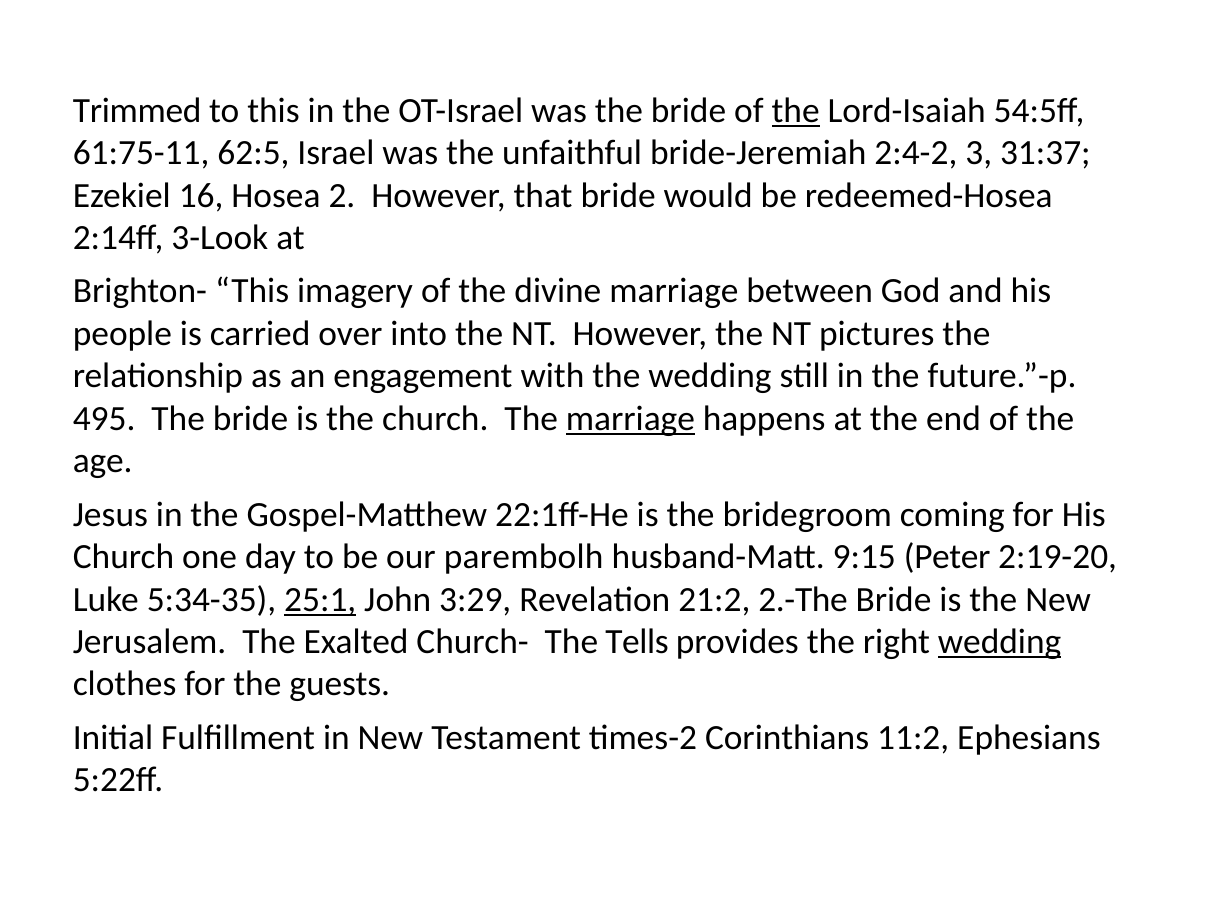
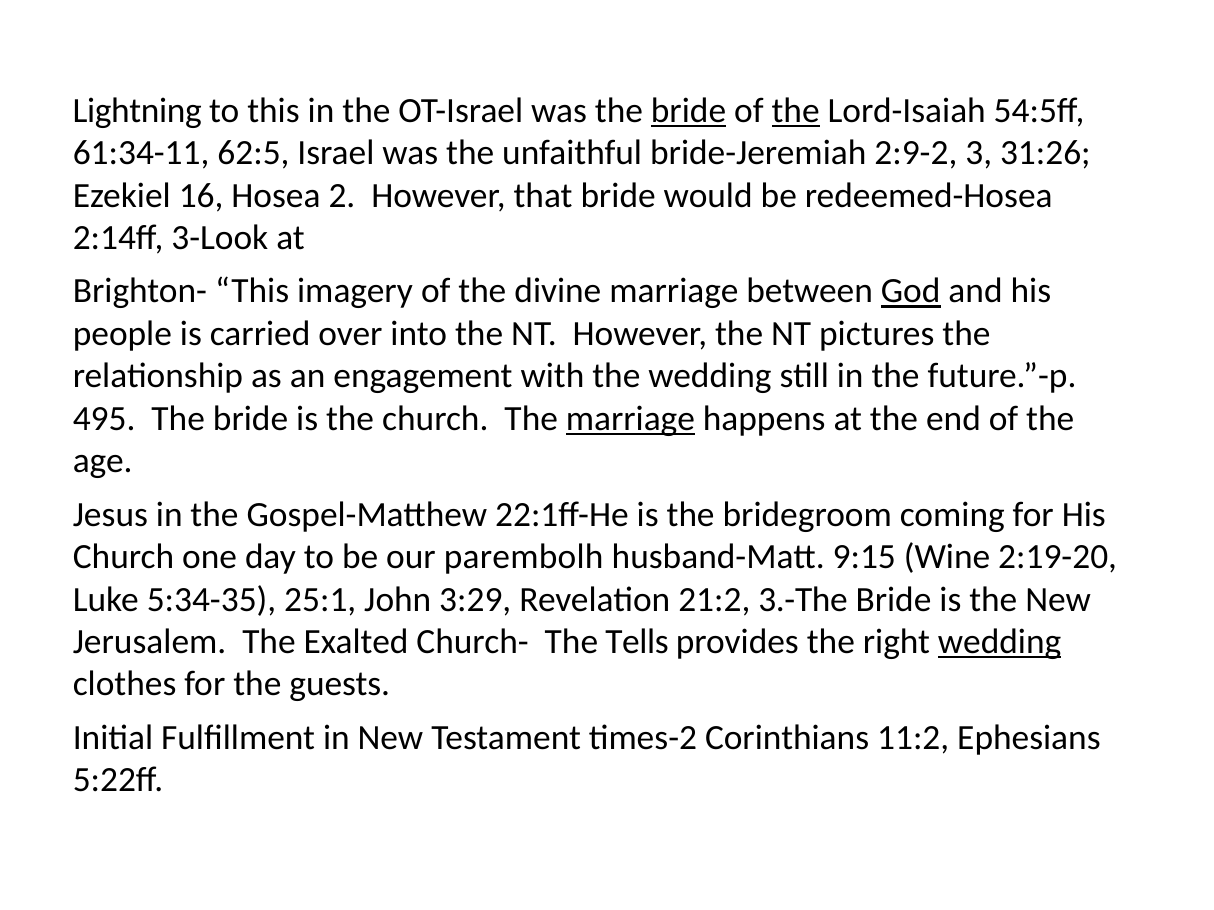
Trimmed: Trimmed -> Lightning (137, 111)
bride underline: none -> present (689, 111)
61:75-11: 61:75-11 -> 61:34-11 (141, 153)
2:4-2: 2:4-2 -> 2:9-2 (916, 153)
31:37: 31:37 -> 31:26 (1045, 153)
God underline: none -> present (911, 291)
Peter: Peter -> Wine (947, 557)
25:1 underline: present -> none (320, 600)
2.-The: 2.-The -> 3.-The (803, 600)
